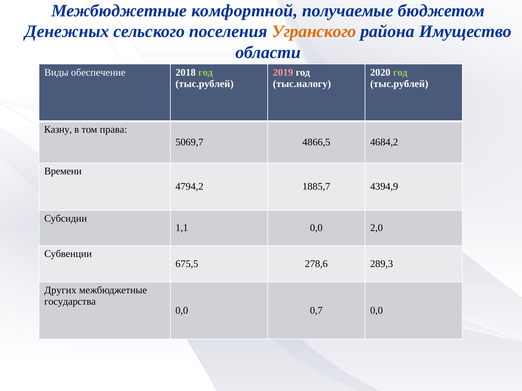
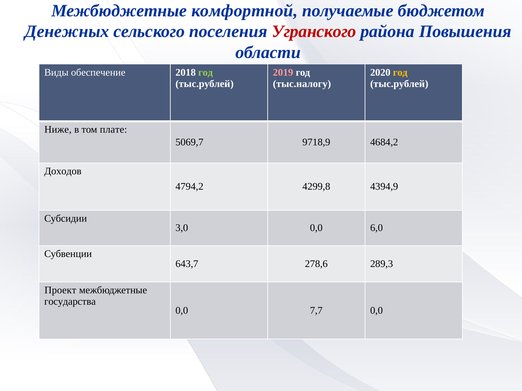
Угранского colour: orange -> red (314, 32)
Имущество: Имущество -> Повышения (465, 32)
год colour: light green -> yellow (400, 73)
Казну: Казну -> Ниже (58, 130)
права: права -> плате (113, 130)
4866,5: 4866,5 -> 9718,9 (316, 142)
Времени: Времени -> Доходов (63, 171)
1885,7: 1885,7 -> 4299,8 (316, 187)
1,1: 1,1 -> 3,0 (182, 228)
2,0: 2,0 -> 6,0 (377, 228)
675,5: 675,5 -> 643,7 (187, 264)
Других: Других -> Проект (60, 291)
0,7: 0,7 -> 7,7 (316, 311)
